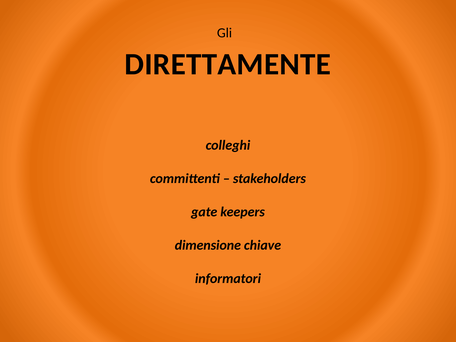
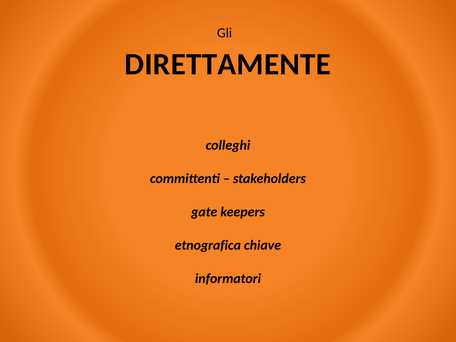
dimensione: dimensione -> etnografica (208, 245)
